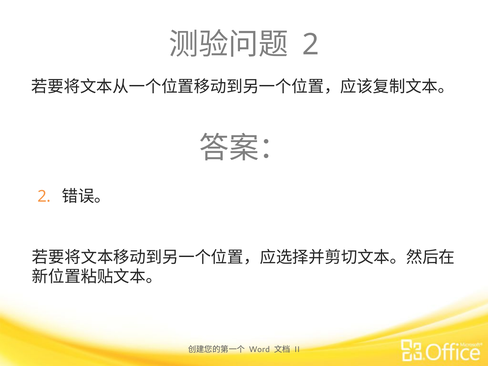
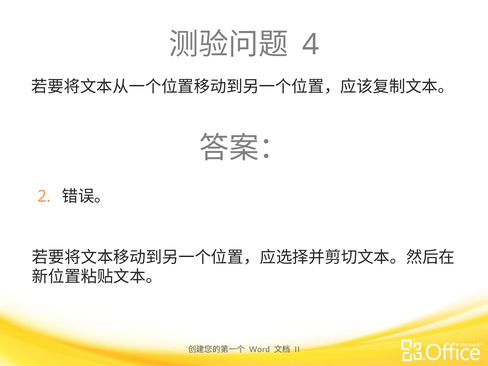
2: 2 -> 4 (311, 45)
